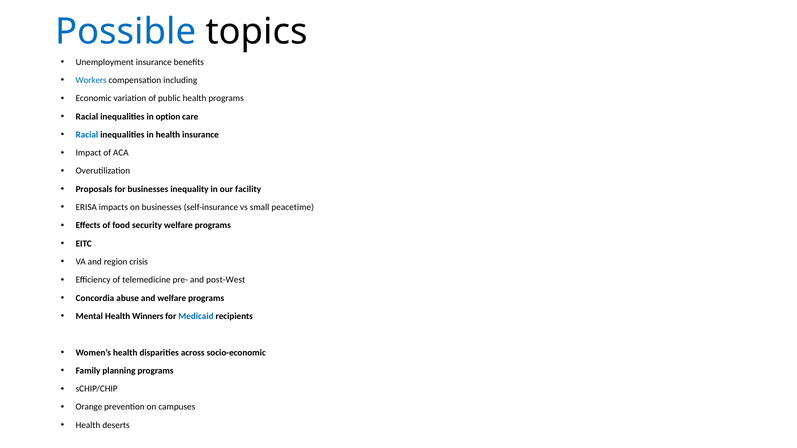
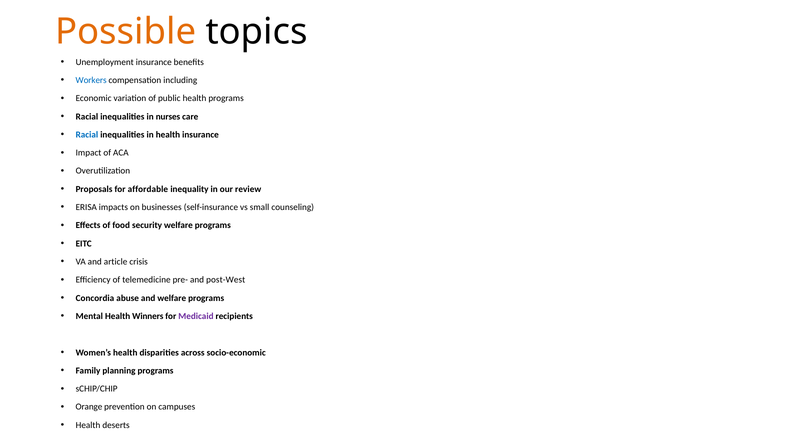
Possible colour: blue -> orange (126, 31)
option: option -> nurses (168, 117)
for businesses: businesses -> affordable (148, 189)
facility: facility -> review (248, 189)
peacetime: peacetime -> counseling (293, 207)
region: region -> article (116, 262)
Medicaid colour: blue -> purple (196, 316)
